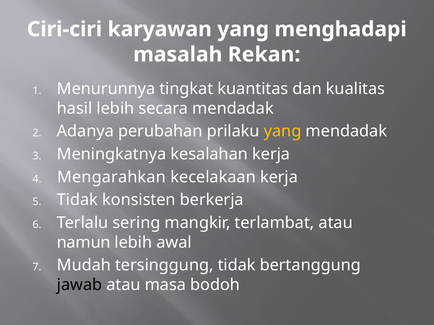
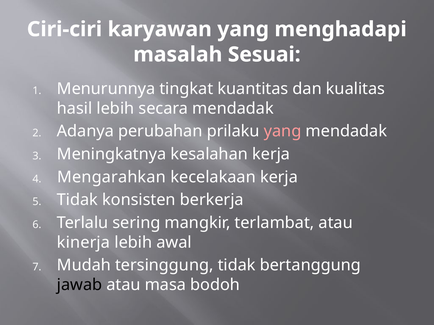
Rekan: Rekan -> Sesuai (264, 55)
yang colour: yellow -> pink (283, 131)
namun: namun -> kinerja (84, 243)
